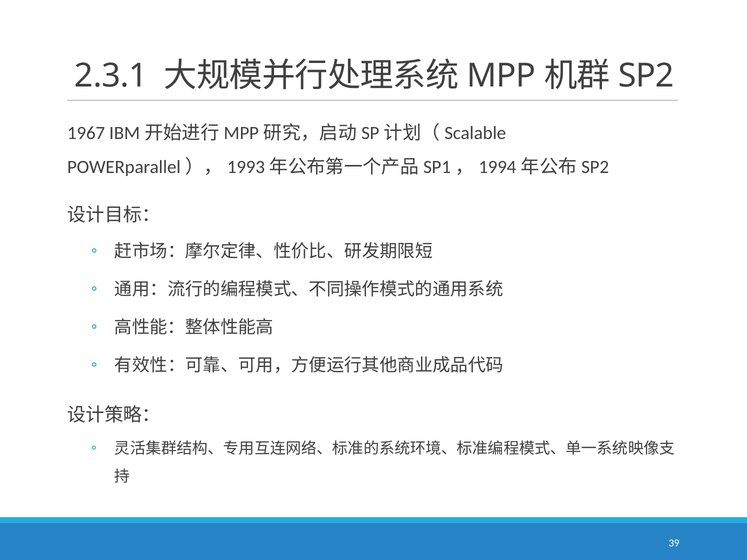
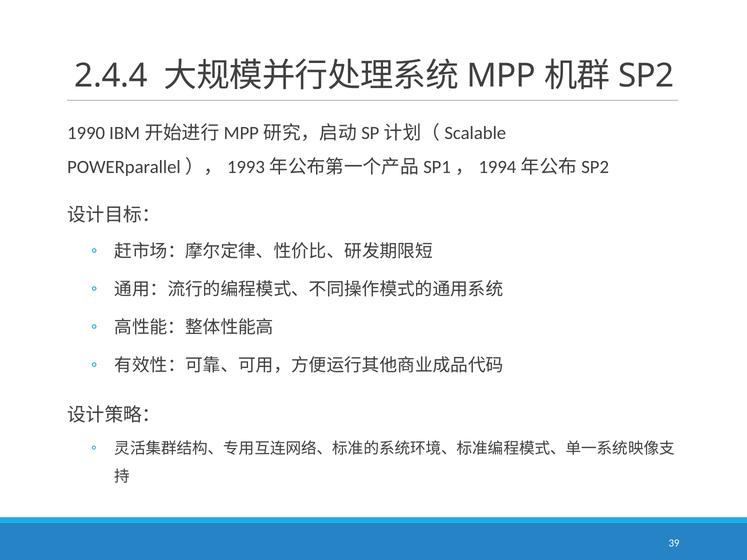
2.3.1: 2.3.1 -> 2.4.4 (111, 76)
1967: 1967 -> 1990 (86, 133)
